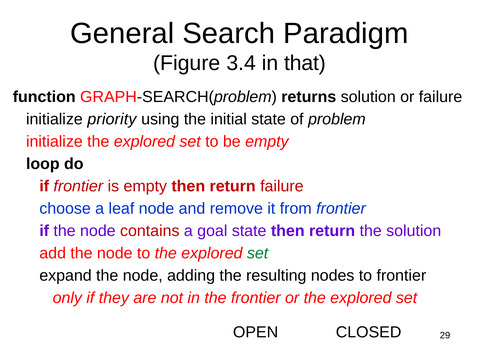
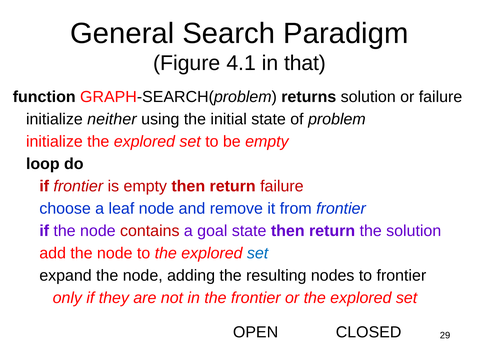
3.4: 3.4 -> 4.1 (241, 63)
priority: priority -> neither (112, 119)
set colour: green -> blue (258, 253)
